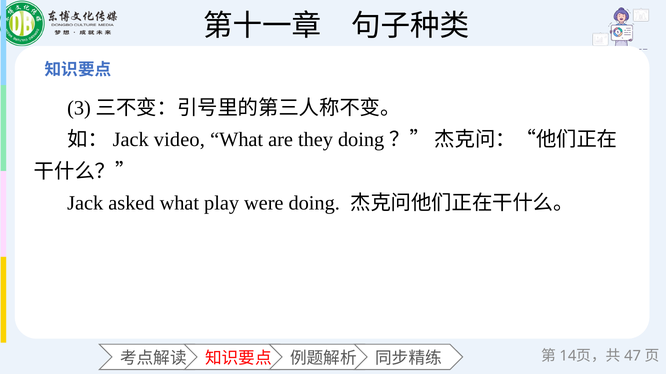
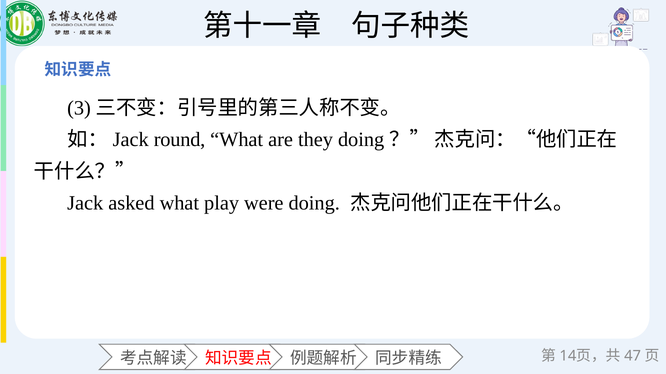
video: video -> round (180, 140)
